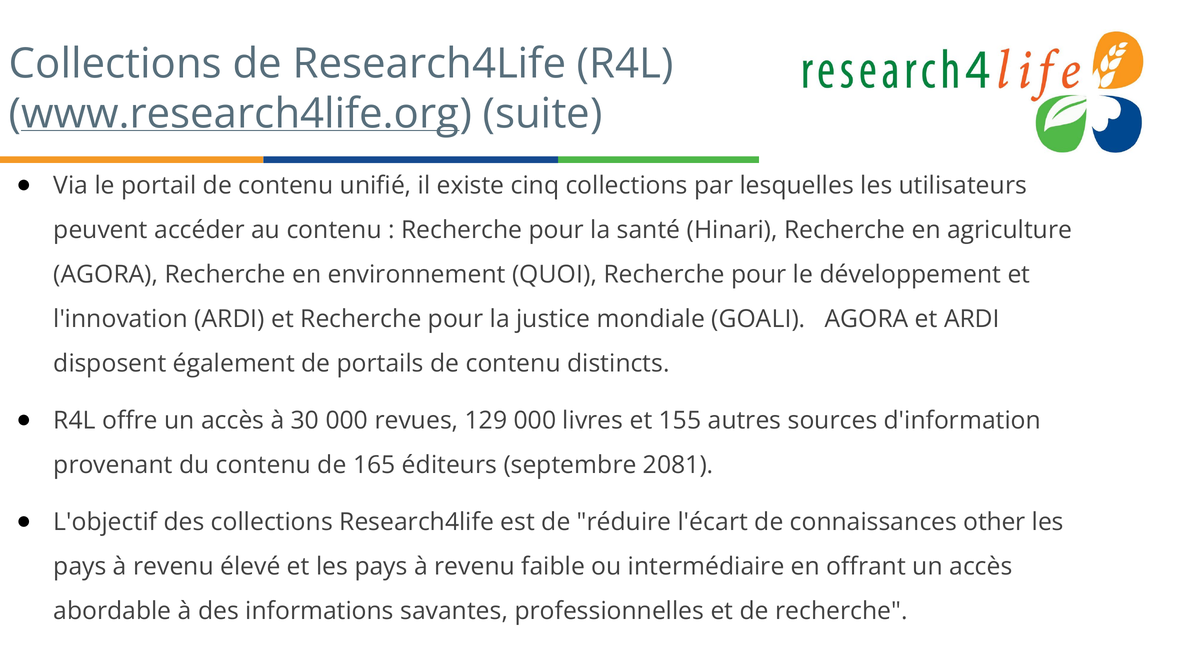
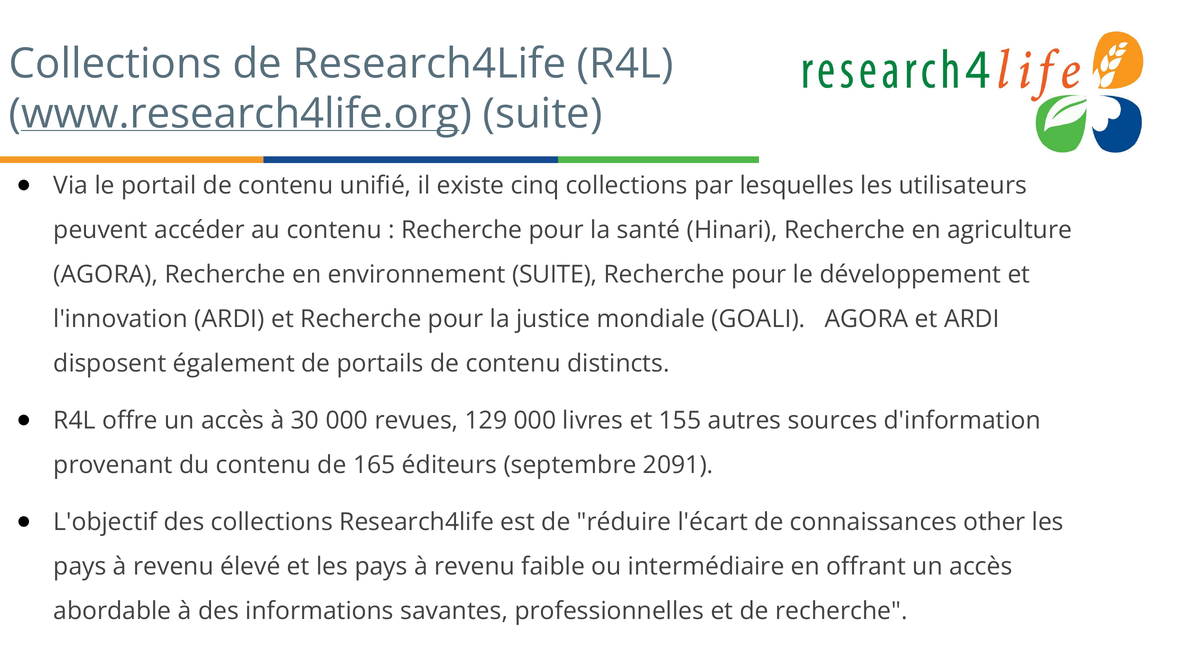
environnement QUOI: QUOI -> SUITE (555, 274)
2081: 2081 -> 2091 (678, 465)
